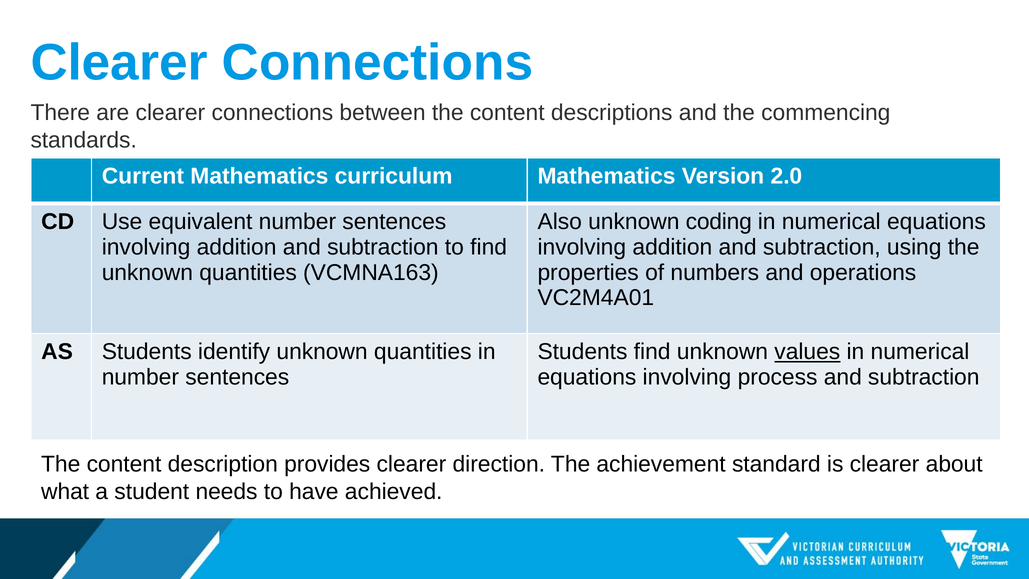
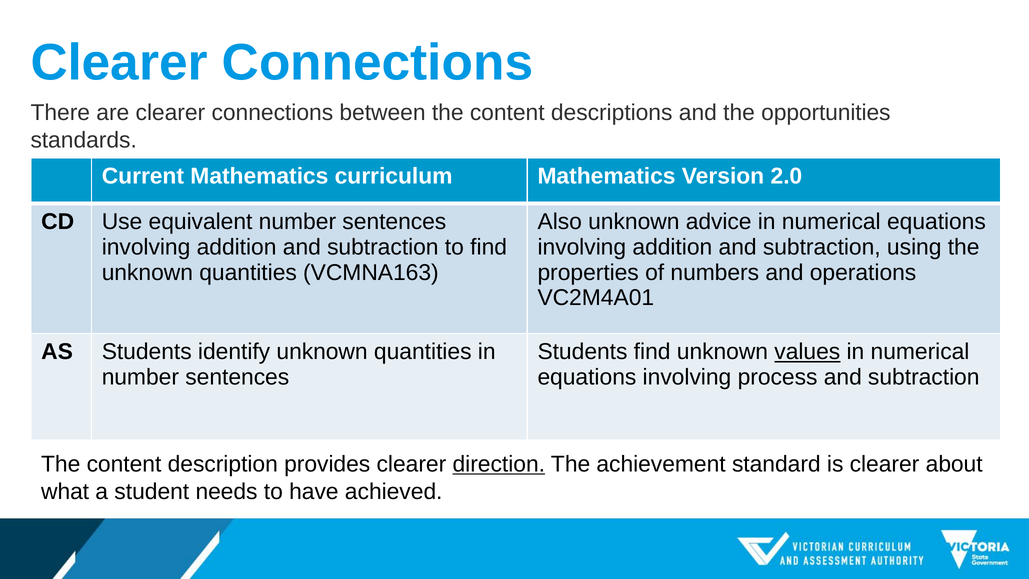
commencing: commencing -> opportunities (826, 113)
coding: coding -> advice (719, 222)
direction underline: none -> present (499, 464)
